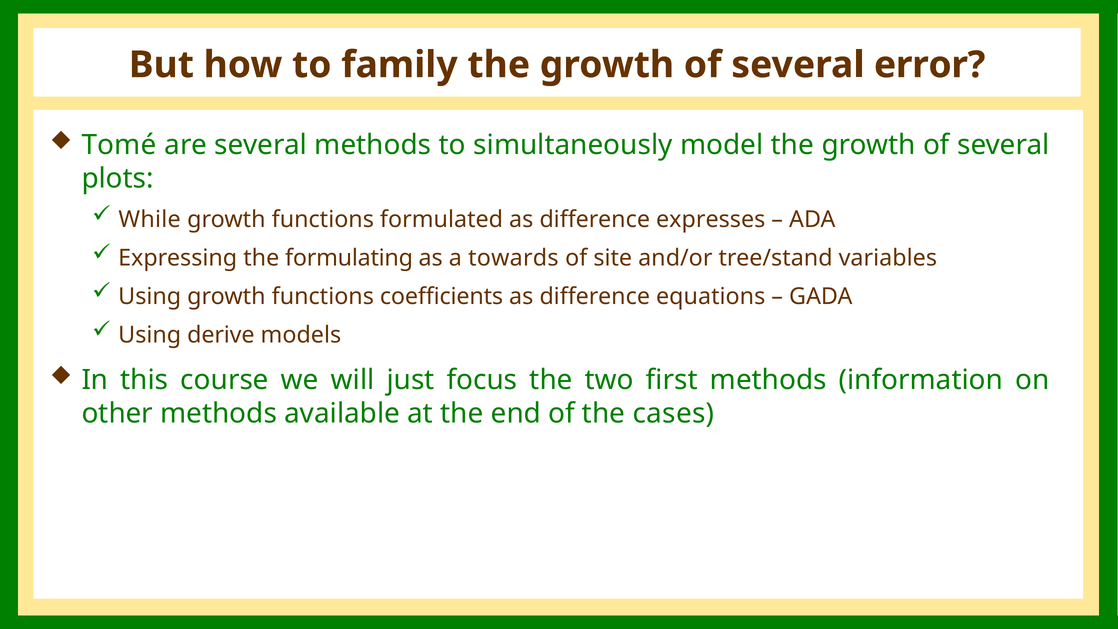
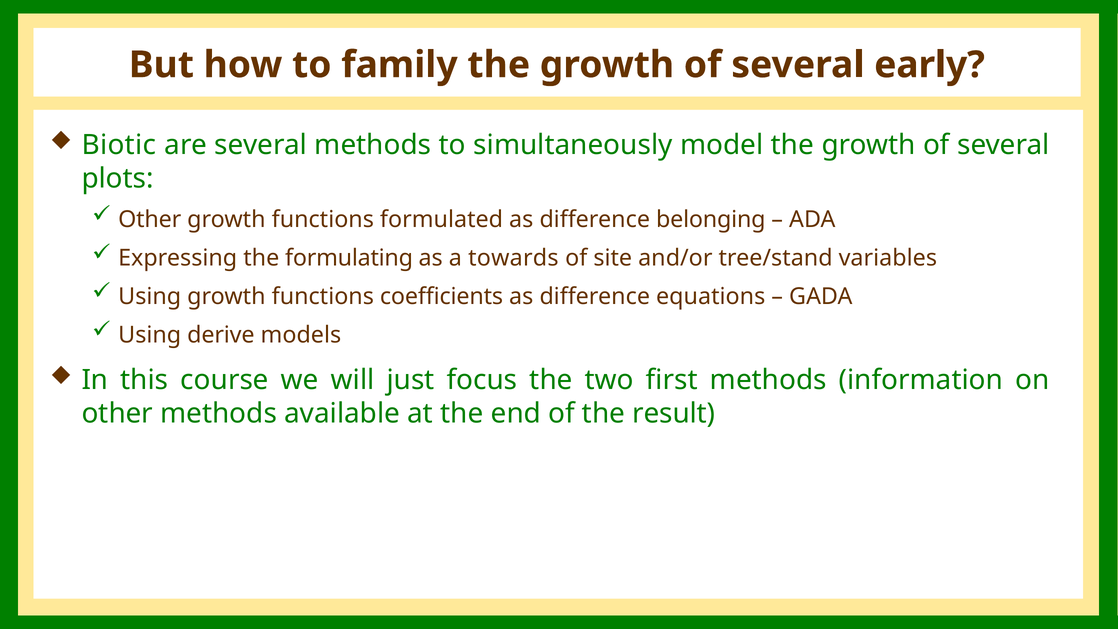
error: error -> early (930, 65)
Tomé: Tomé -> Biotic (119, 145)
While: While -> Other (150, 219)
expresses: expresses -> belonging (711, 219)
cases: cases -> result (674, 413)
